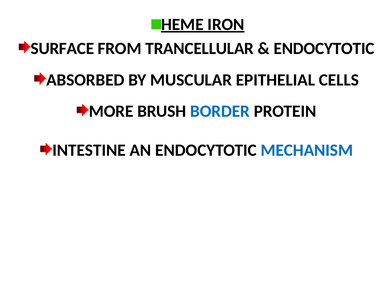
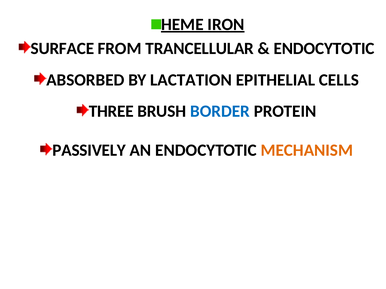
MUSCULAR: MUSCULAR -> LACTATION (191, 80)
MORE: MORE -> THREE (111, 112)
INTESTINE: INTESTINE -> PASSIVELY (89, 151)
MECHANISM colour: blue -> orange (307, 151)
